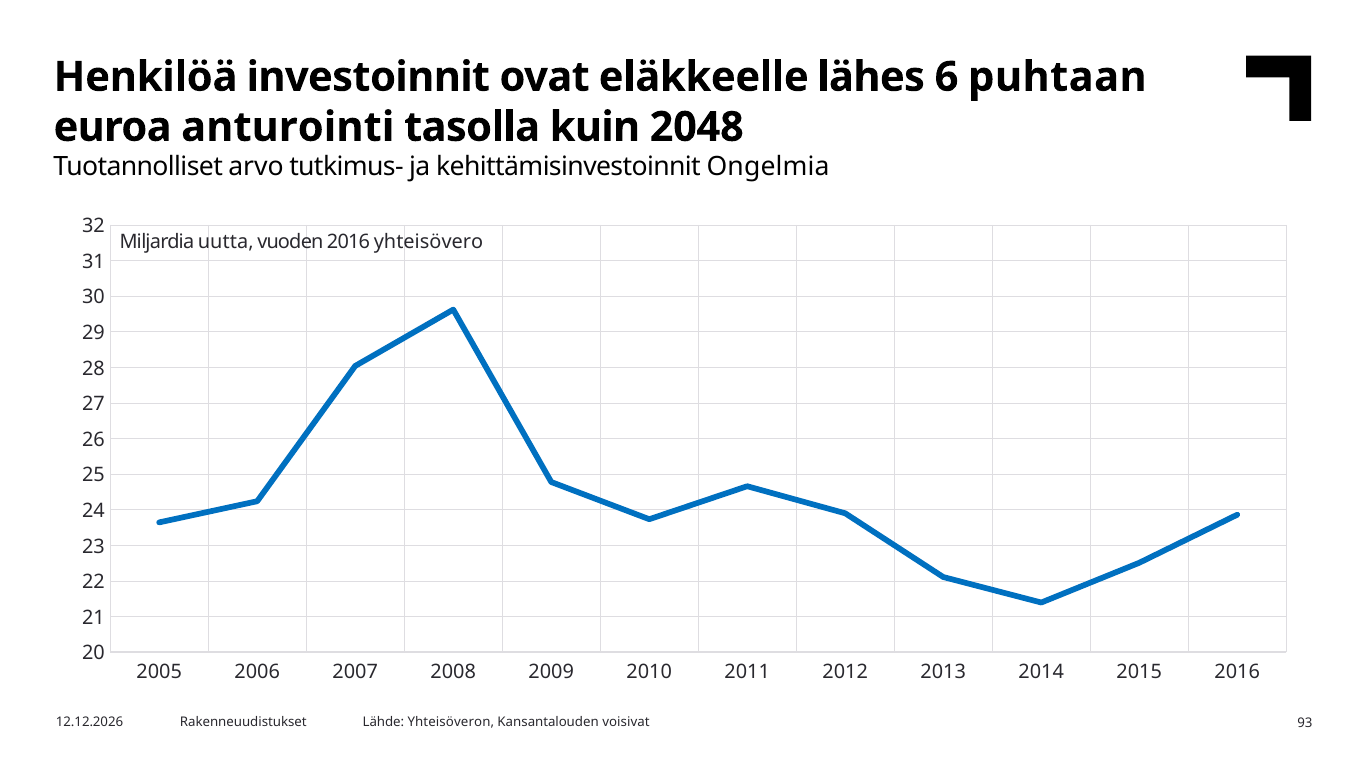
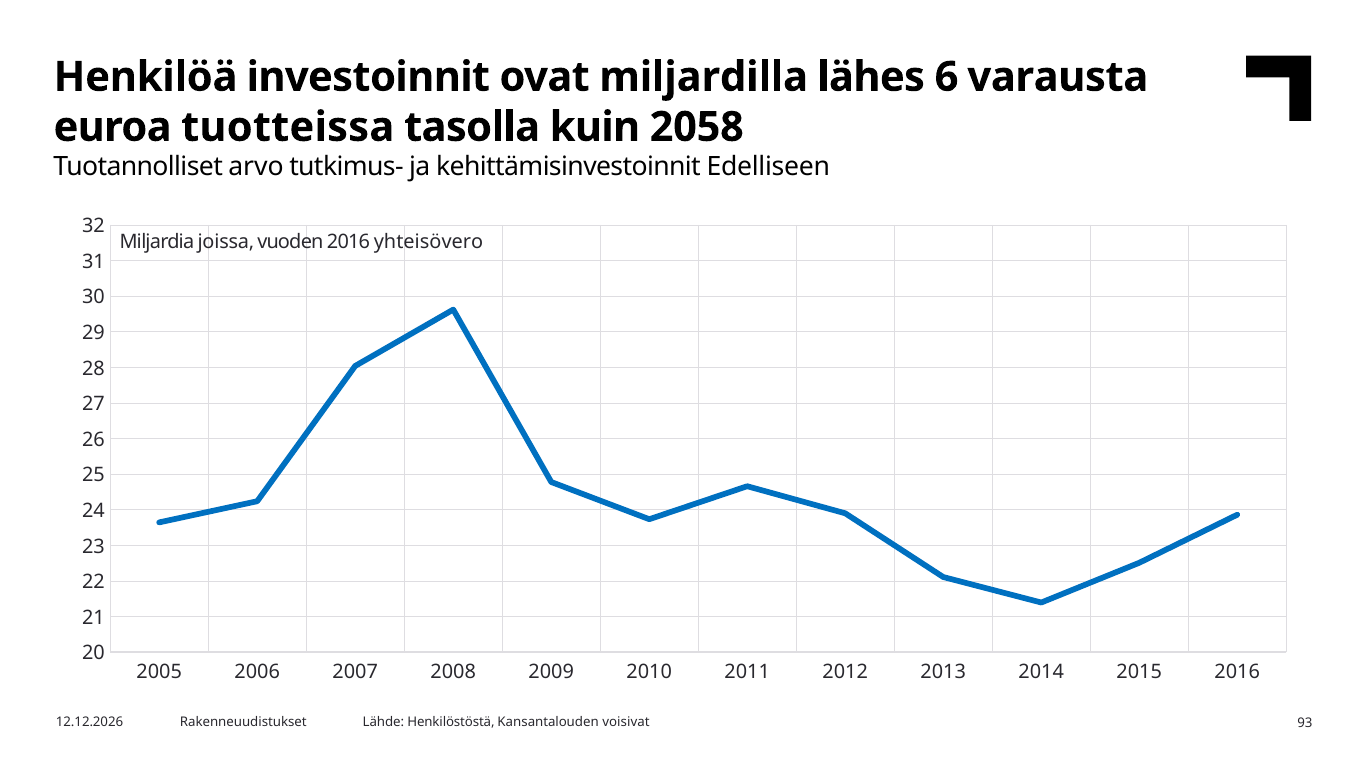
eläkkeelle: eläkkeelle -> miljardilla (704, 77)
puhtaan: puhtaan -> varausta (1058, 77)
anturointi: anturointi -> tuotteissa (288, 127)
2048: 2048 -> 2058 (697, 127)
Ongelmia: Ongelmia -> Edelliseen (768, 167)
uutta: uutta -> joissa (226, 242)
Yhteisöveron: Yhteisöveron -> Henkilöstöstä (451, 722)
